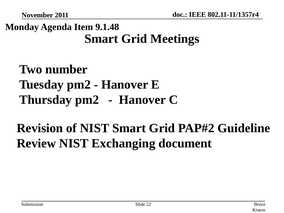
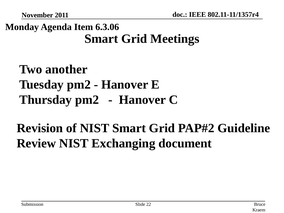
9.1.48: 9.1.48 -> 6.3.06 (107, 27)
number: number -> another (66, 69)
